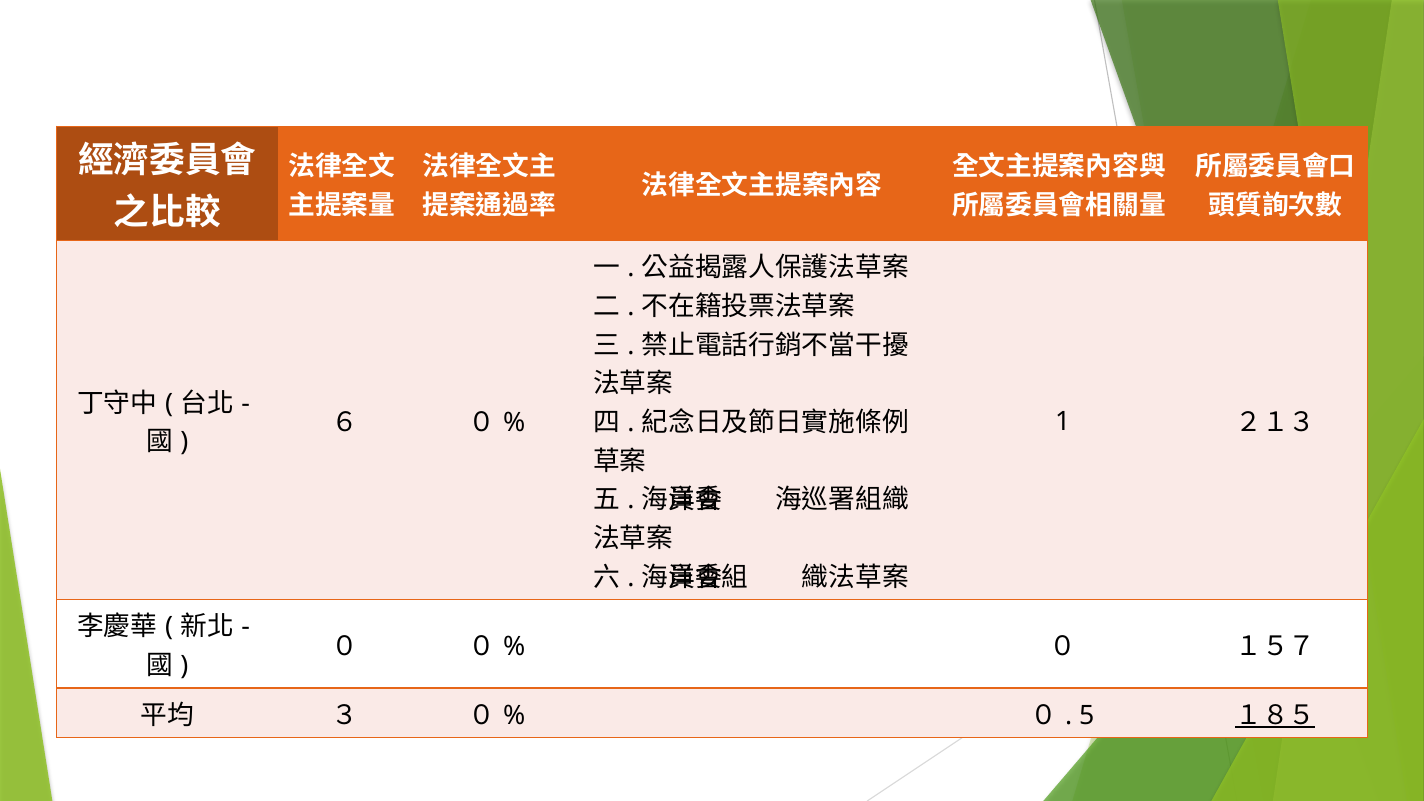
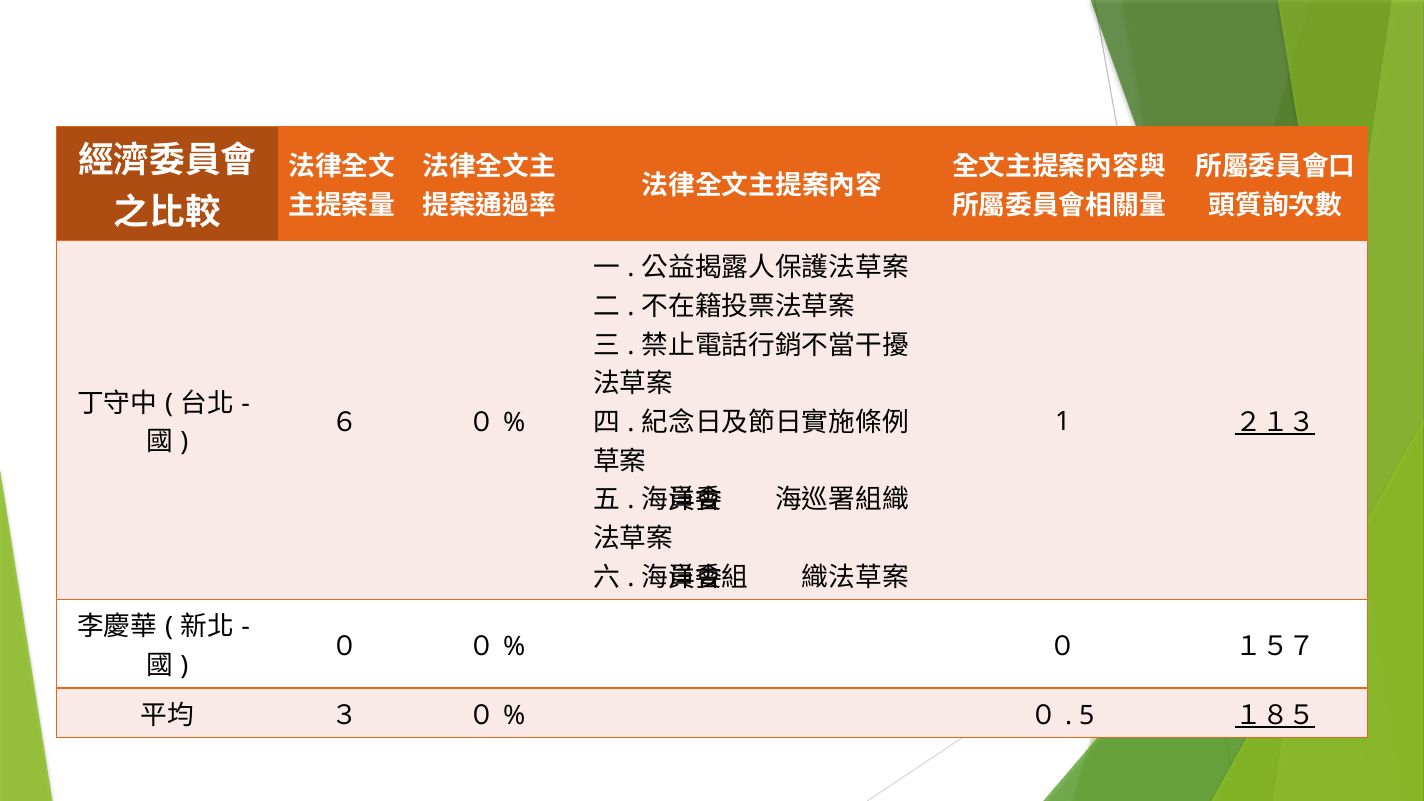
２１３ underline: none -> present (1275, 423)
